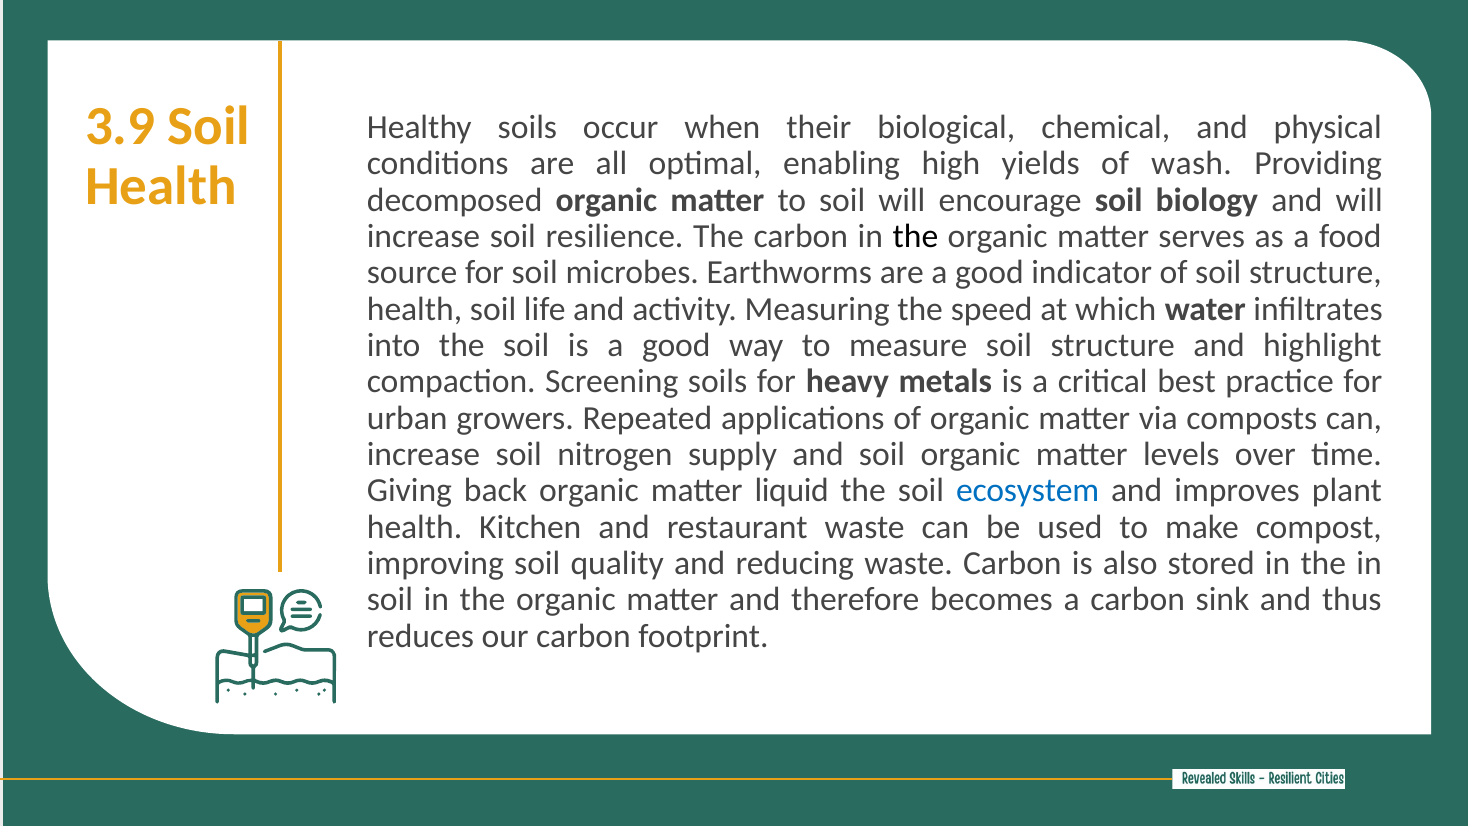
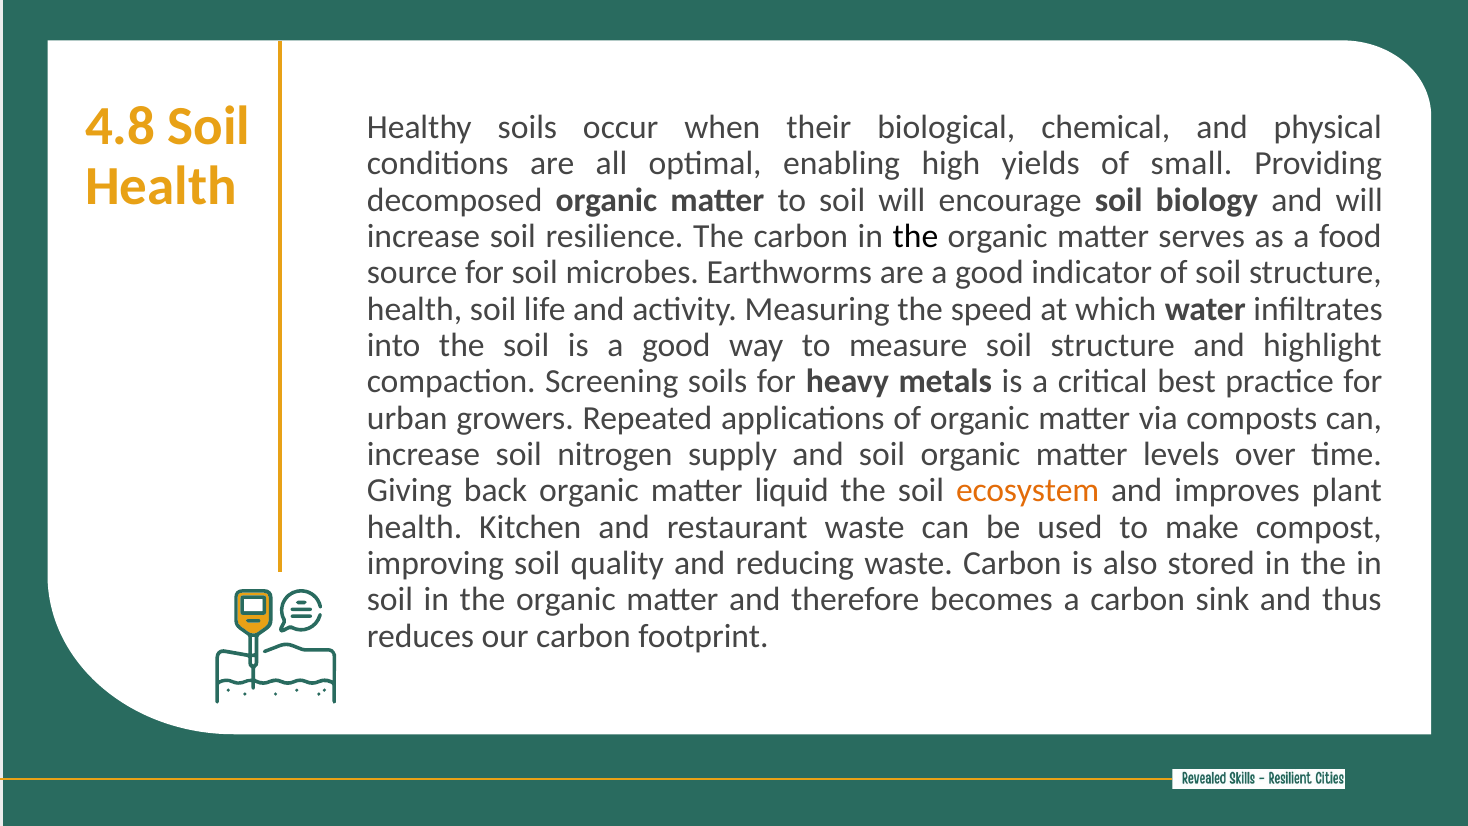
3.9: 3.9 -> 4.8 (120, 127)
wash: wash -> small (1192, 164)
ecosystem colour: blue -> orange (1028, 490)
